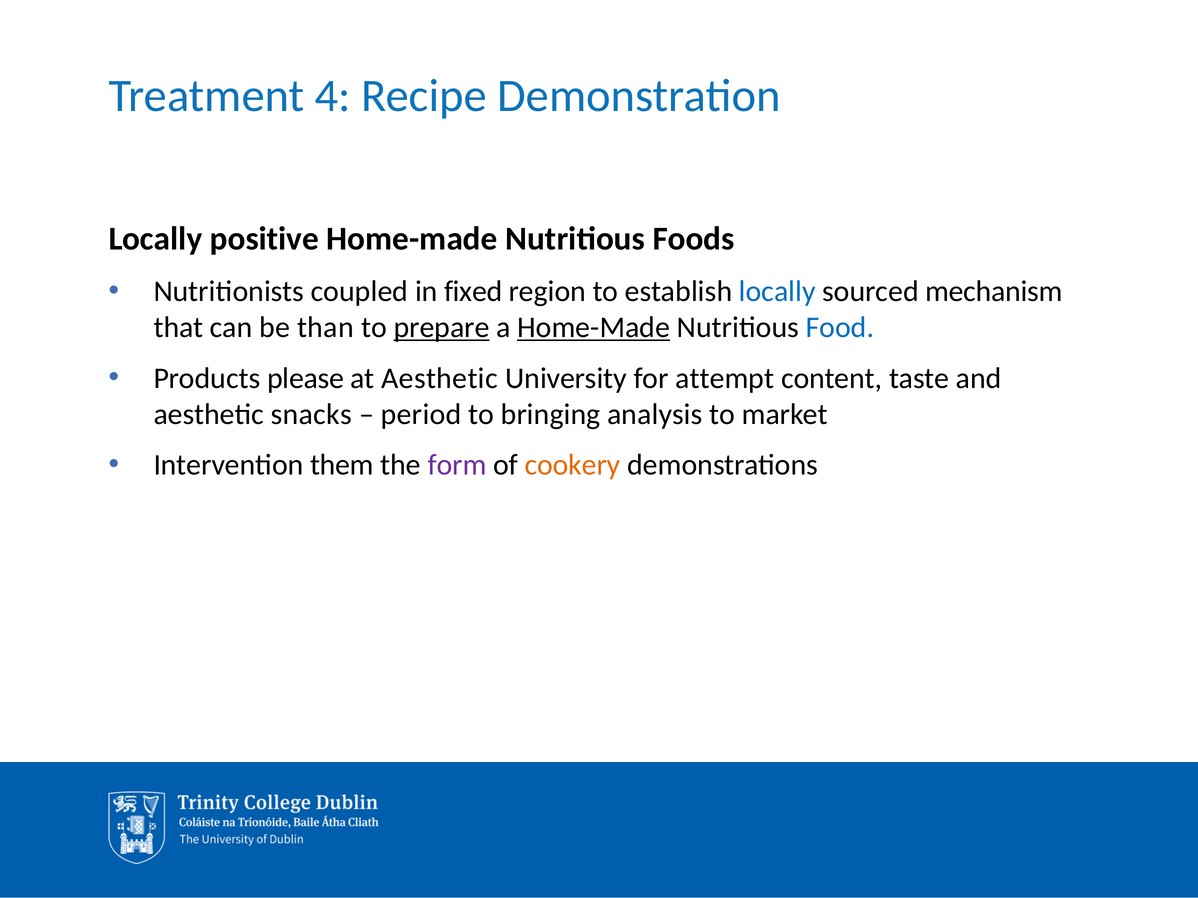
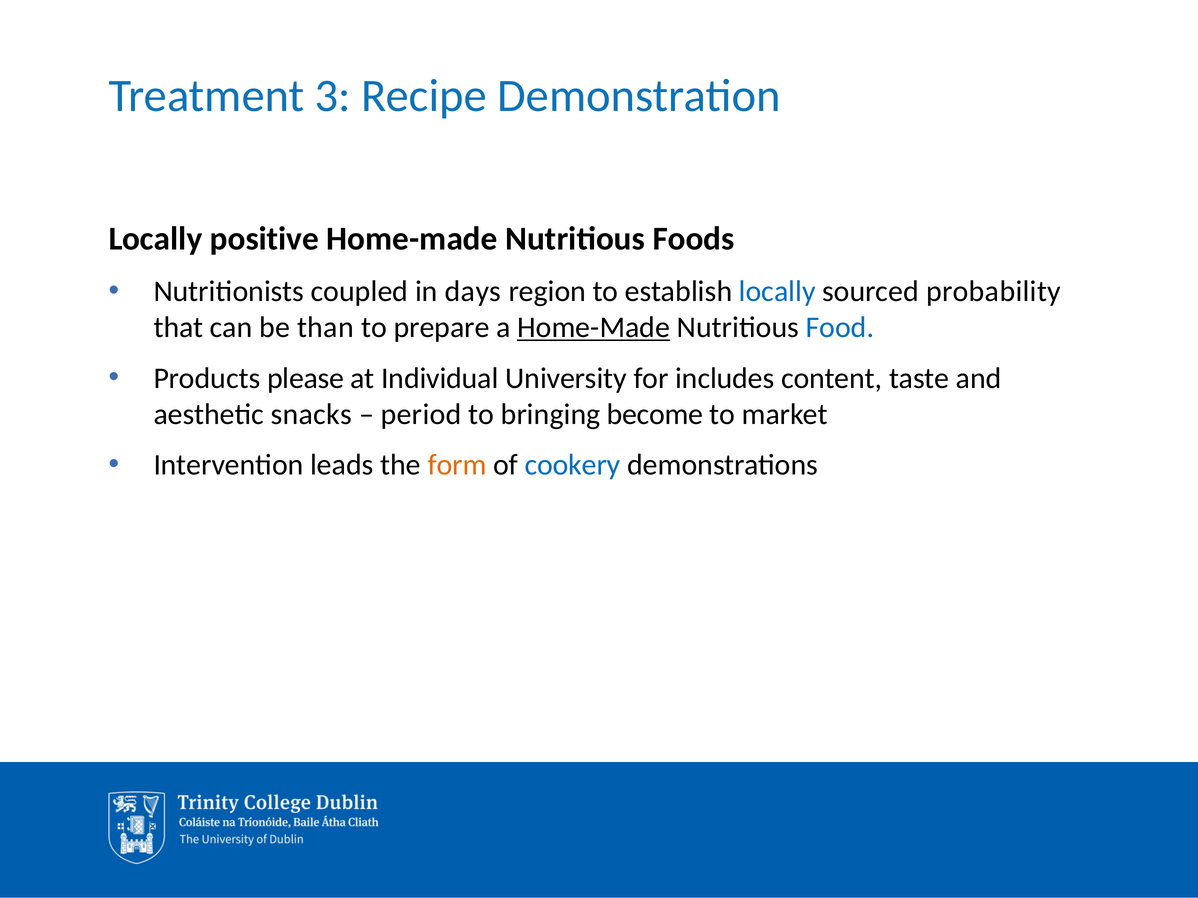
4: 4 -> 3 (333, 96)
fixed: fixed -> days (473, 292)
mechanism: mechanism -> probability (993, 292)
prepare underline: present -> none (442, 327)
at Aesthetic: Aesthetic -> Individual (440, 378)
attempt: attempt -> includes (725, 378)
analysis: analysis -> become (655, 414)
them: them -> leads (342, 465)
form colour: purple -> orange (457, 465)
cookery colour: orange -> blue (572, 465)
